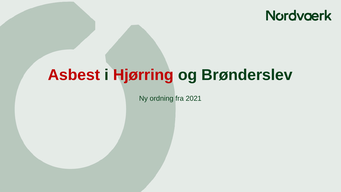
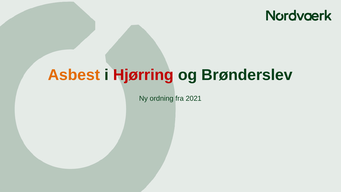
Asbest colour: red -> orange (74, 75)
